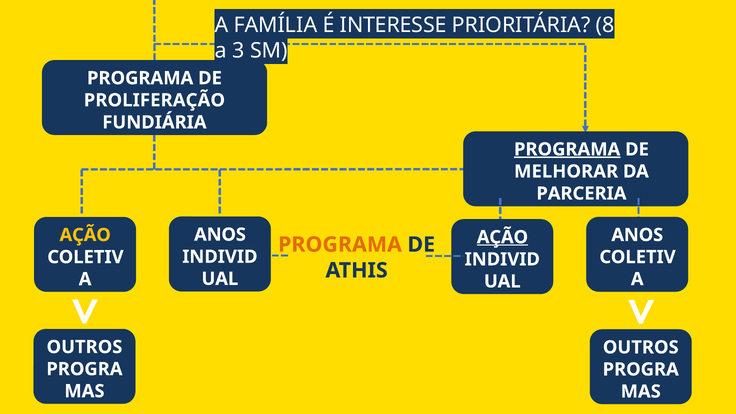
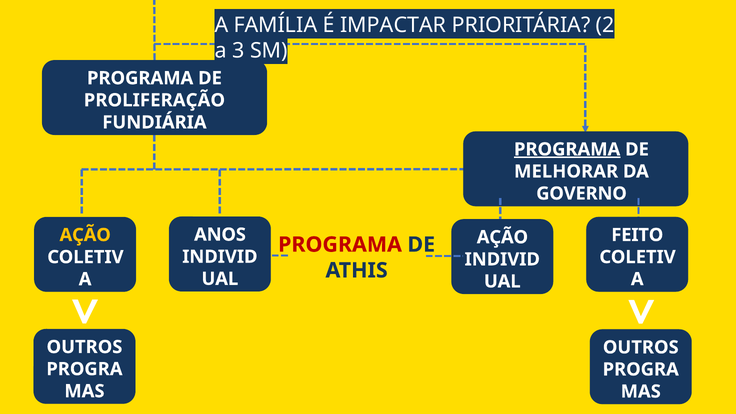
INTERESSE: INTERESSE -> IMPACTAR (393, 25)
8: 8 -> 2 (605, 25)
PARCERIA: PARCERIA -> GOVERNO (582, 194)
ANOS: ANOS -> FEITO (637, 235)
AÇÃO underline: present -> none (502, 237)
PROGRAMA colour: orange -> red (340, 245)
